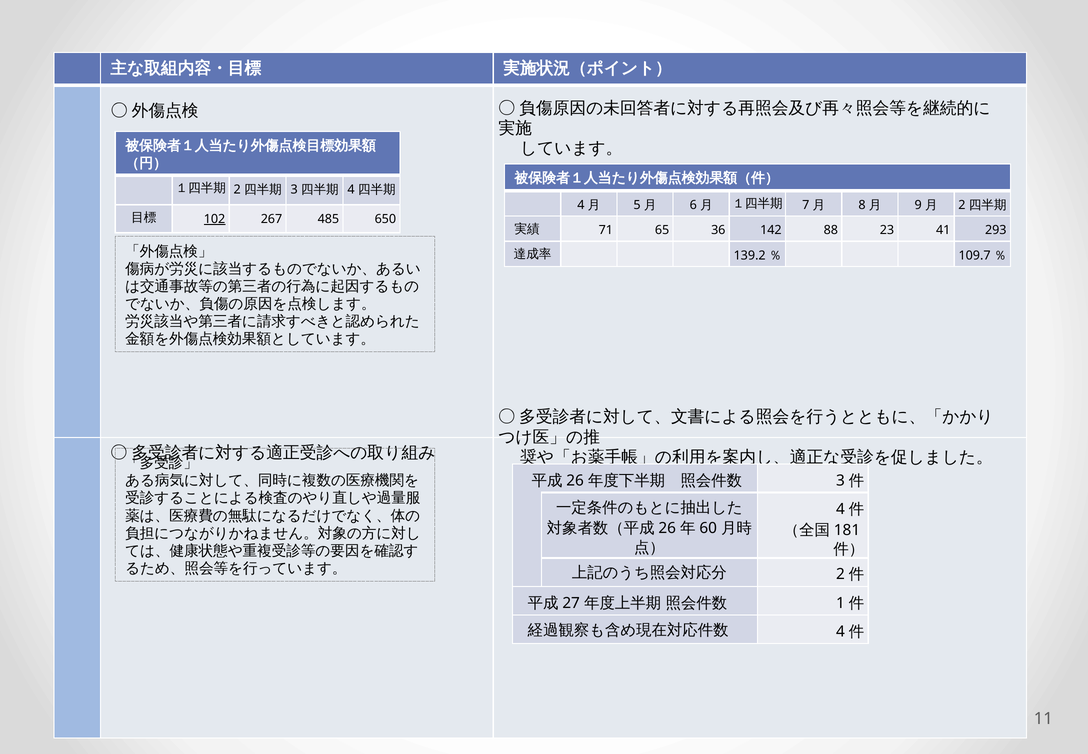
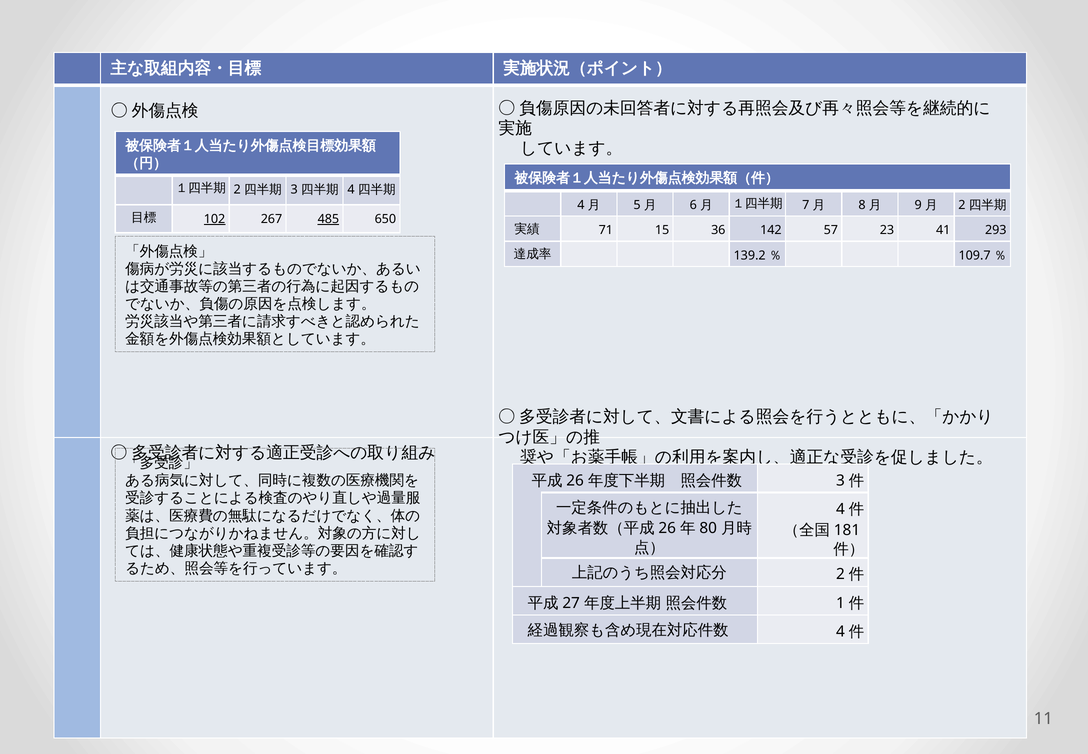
485 underline: none -> present (328, 219)
65: 65 -> 15 (662, 230)
88: 88 -> 57 (831, 230)
60: 60 -> 80 (708, 528)
